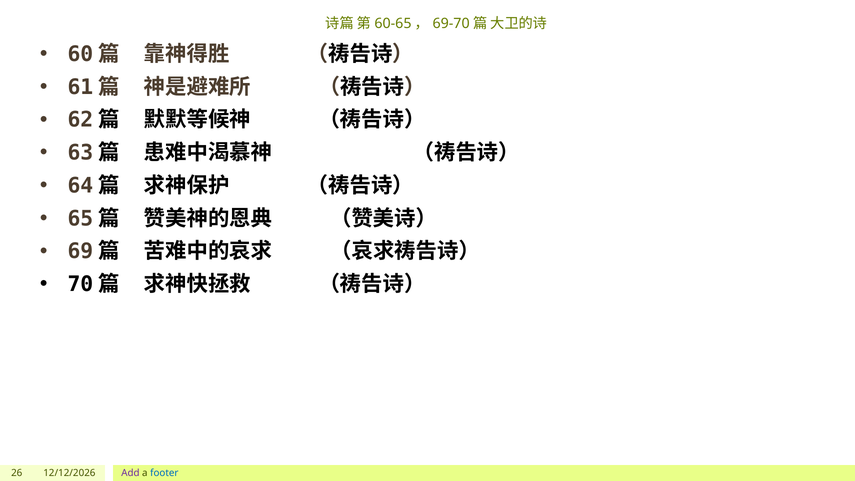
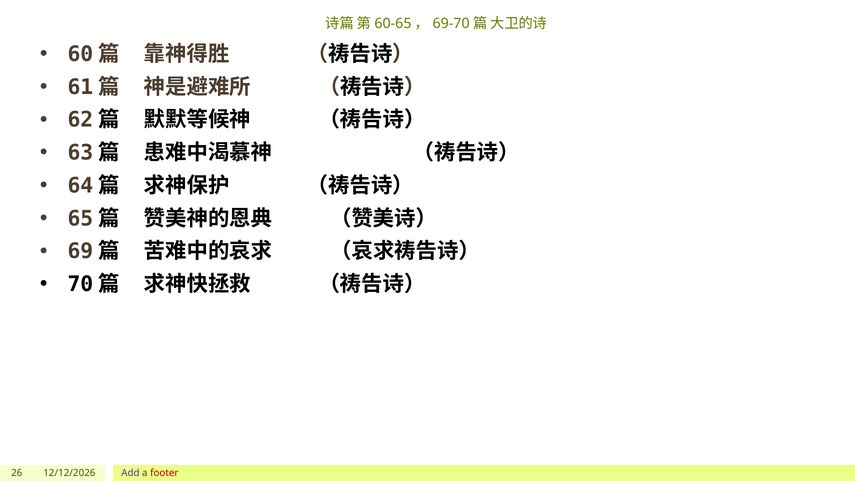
footer colour: blue -> red (164, 473)
